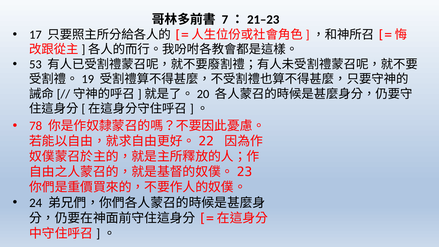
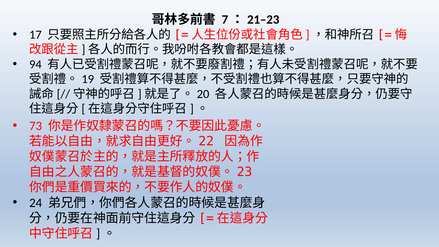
53: 53 -> 94 (35, 64)
78: 78 -> 73 (36, 126)
